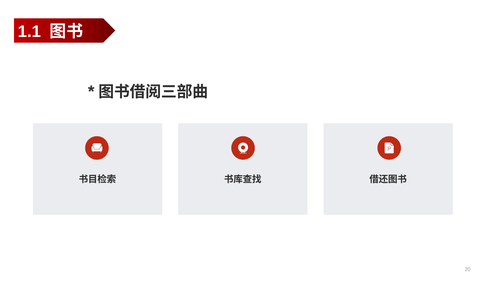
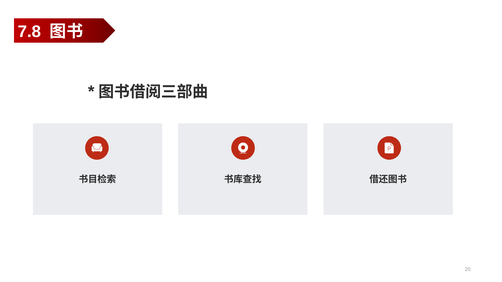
1.1: 1.1 -> 7.8 (29, 32)
